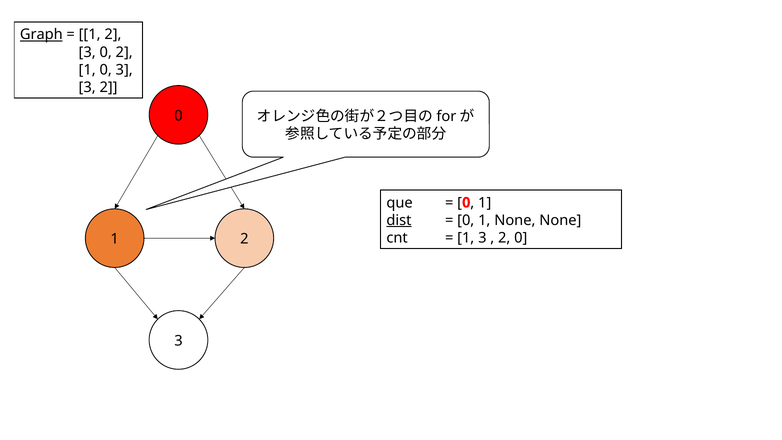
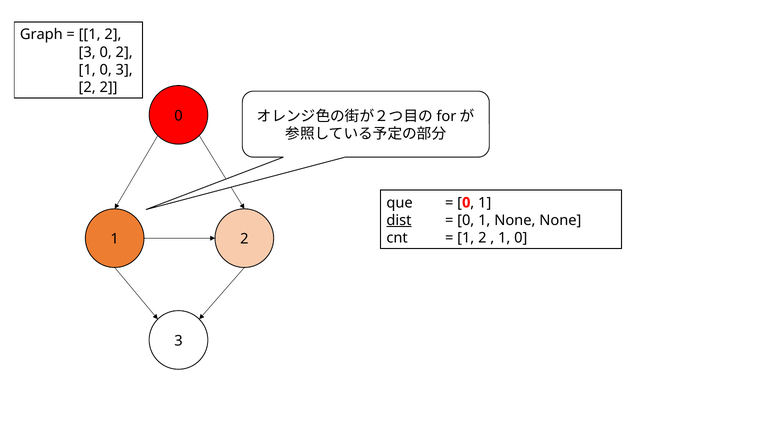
Graph underline: present -> none (41, 35)
3: 3 -> 2 (87, 87)
3: 3 -> 2 (482, 238)
2: 2 -> 1 (504, 238)
